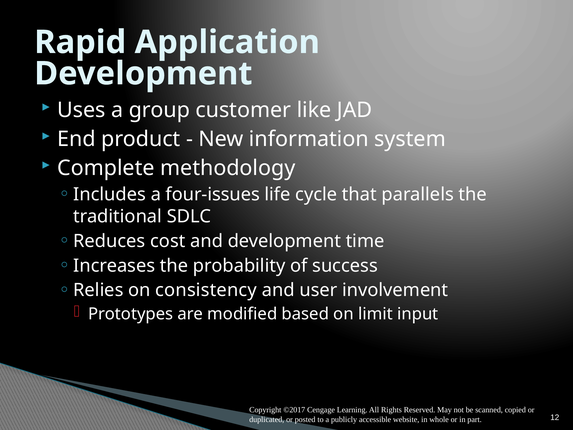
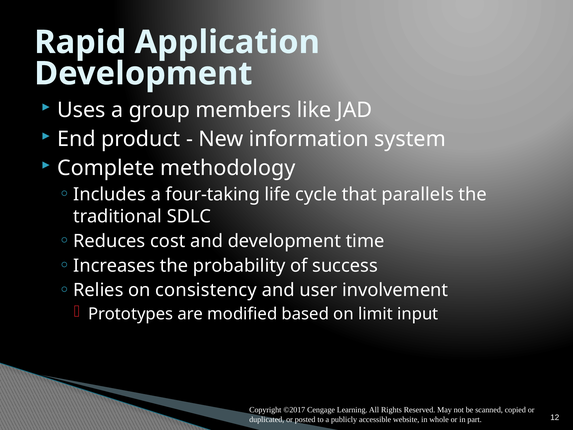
customer: customer -> members (243, 110)
four-issues: four-issues -> four-taking (213, 194)
